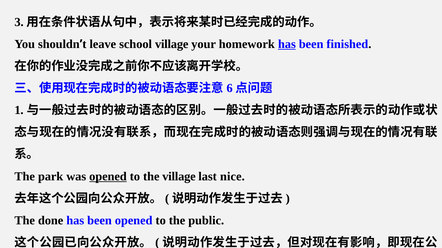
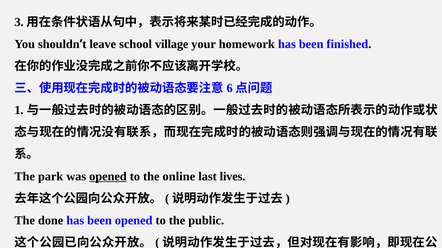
has underline: present -> none (287, 44)
the village: village -> online (179, 177)
nice: nice -> lives (233, 177)
